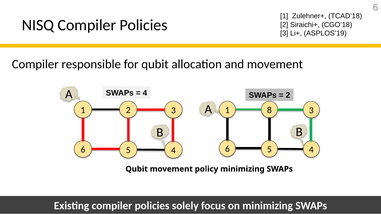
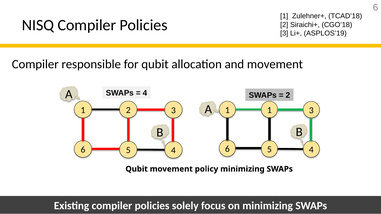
1 8: 8 -> 1 (269, 110)
